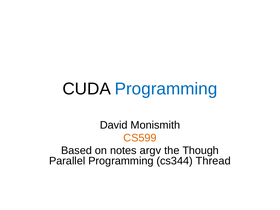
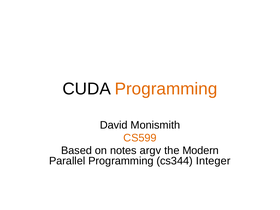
Programming colour: blue -> orange (166, 89)
Though: Though -> Modern (201, 150)
Thread: Thread -> Integer (213, 161)
